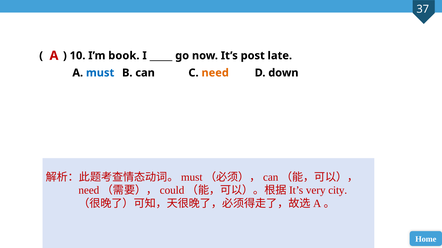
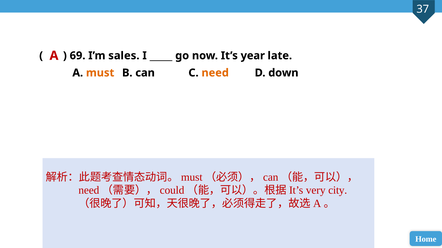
10: 10 -> 69 (78, 56)
book: book -> sales (124, 56)
post: post -> year (253, 56)
must colour: blue -> orange (100, 73)
